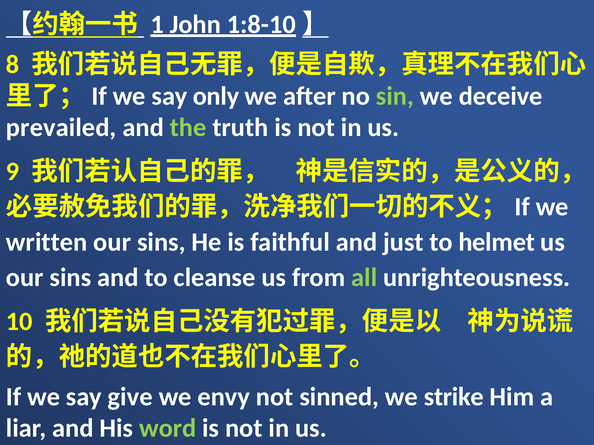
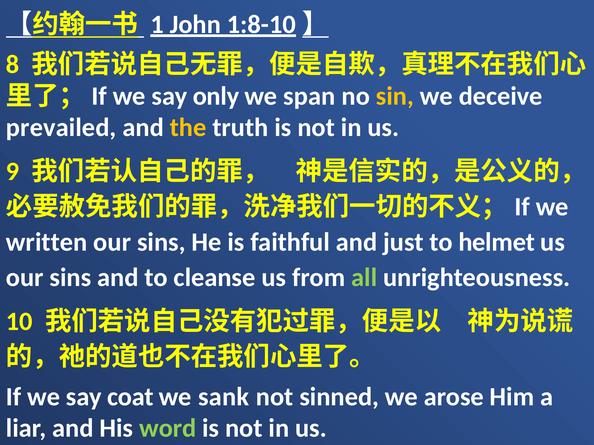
after: after -> span (309, 96)
sin colour: light green -> yellow (395, 96)
the colour: light green -> yellow (188, 128)
give: give -> coat (130, 397)
envy: envy -> sank (224, 397)
strike: strike -> arose (454, 397)
